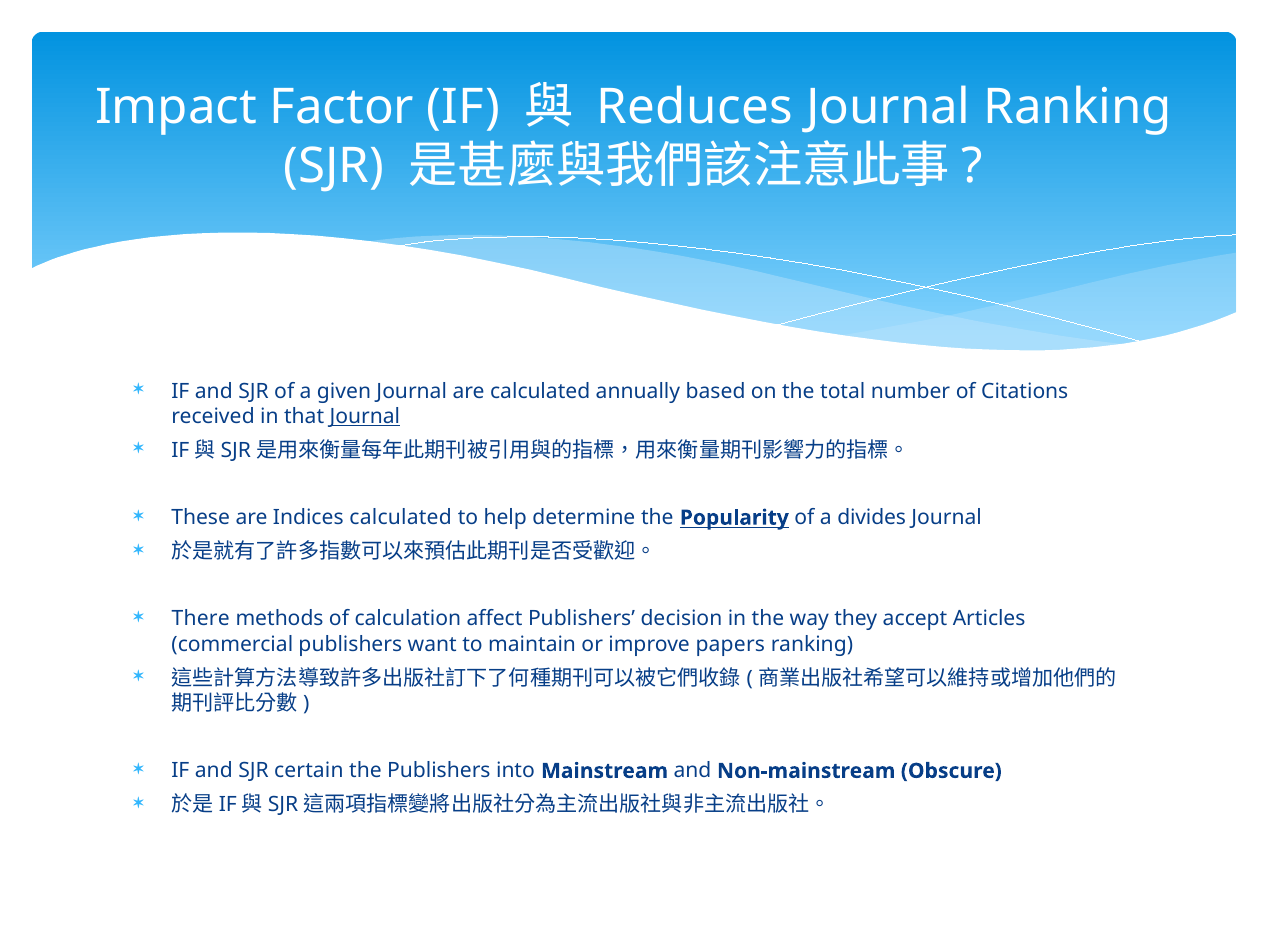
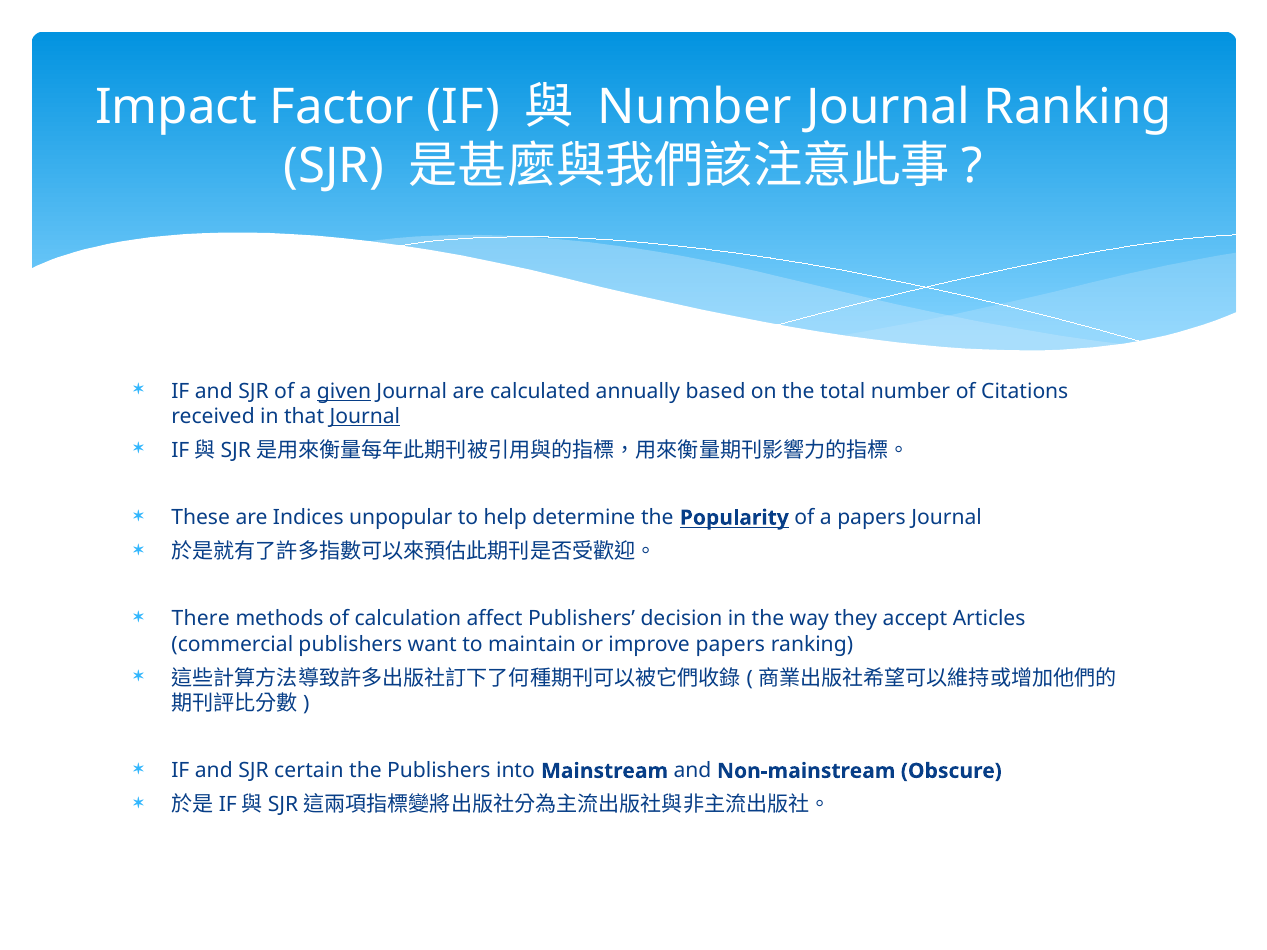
Reduces: Reduces -> Number (695, 107)
given underline: none -> present (344, 391)
Indices calculated: calculated -> unpopular (401, 518)
a divides: divides -> papers (872, 518)
